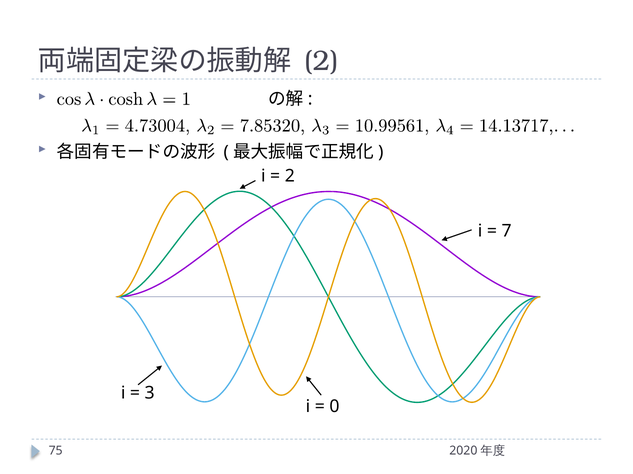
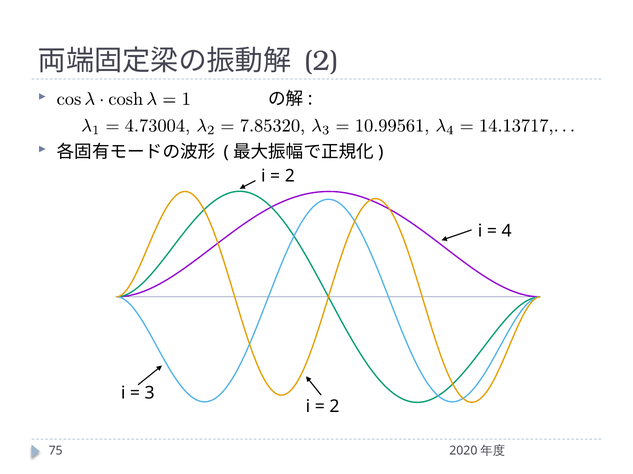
7: 7 -> 4 (507, 231)
0: 0 -> 2 (334, 407)
